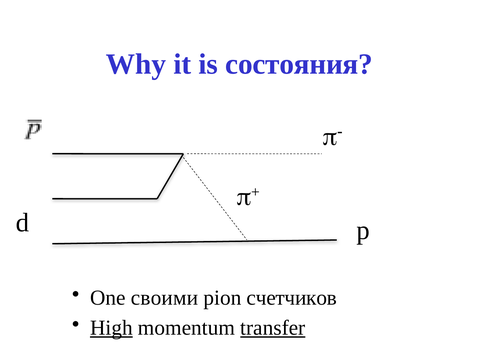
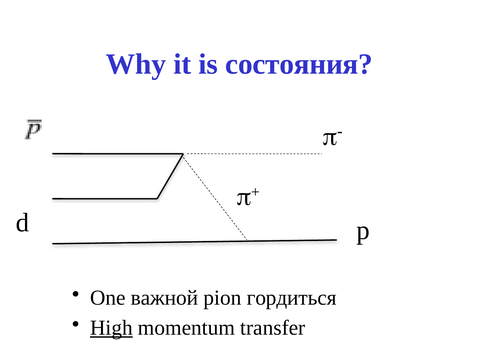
своими: своими -> важной (165, 297)
счетчиков: счетчиков -> гордиться (292, 297)
transfer underline: present -> none (273, 327)
